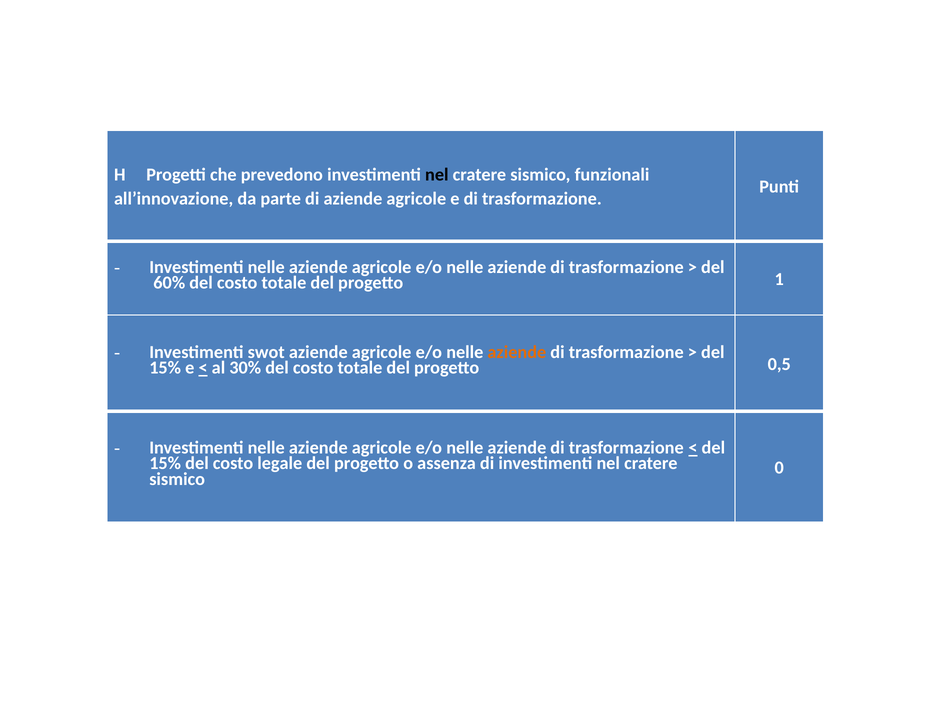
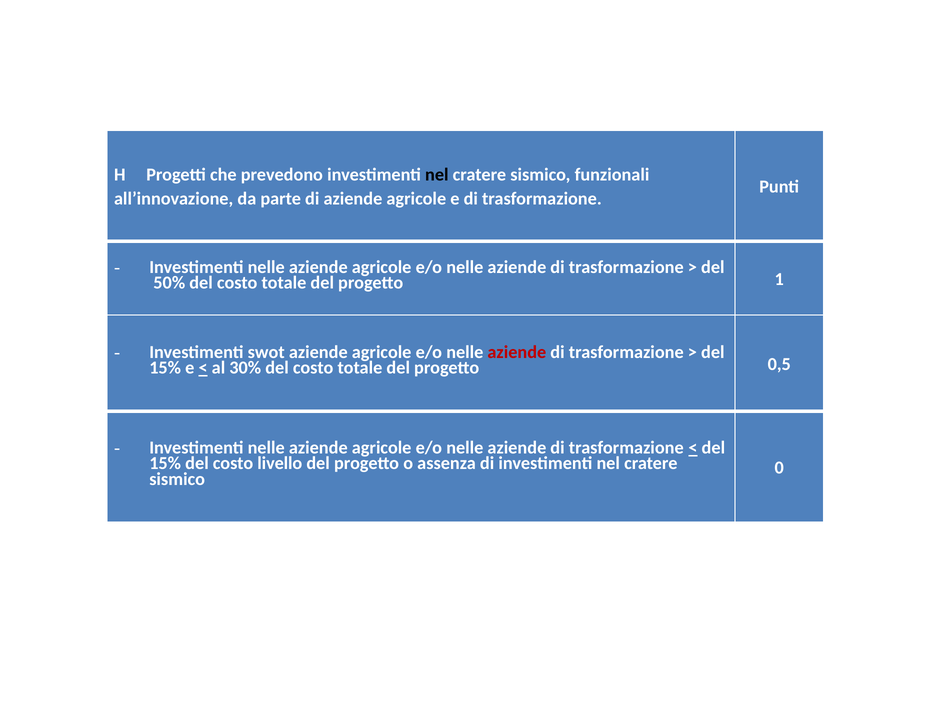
60%: 60% -> 50% (169, 283)
aziende colour: orange -> red (517, 352)
legale: legale -> livello (280, 463)
